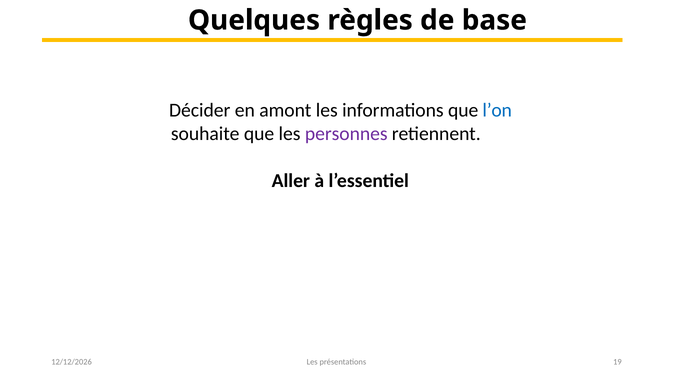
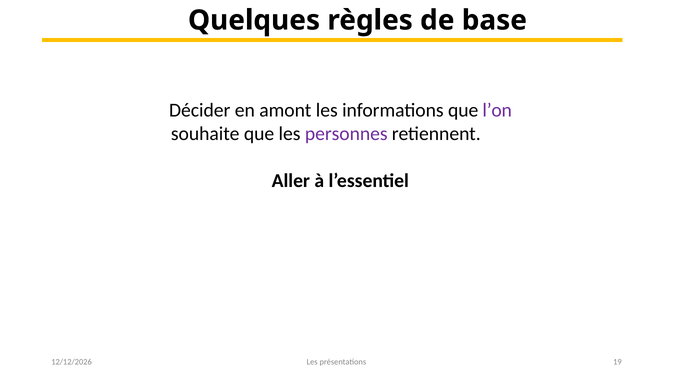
l’on colour: blue -> purple (497, 110)
